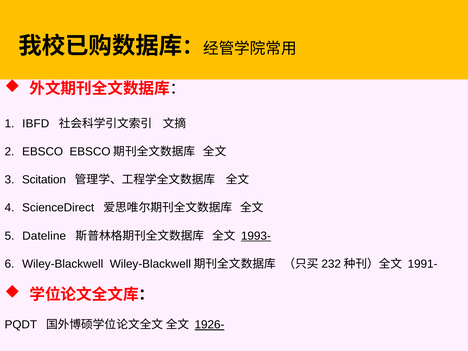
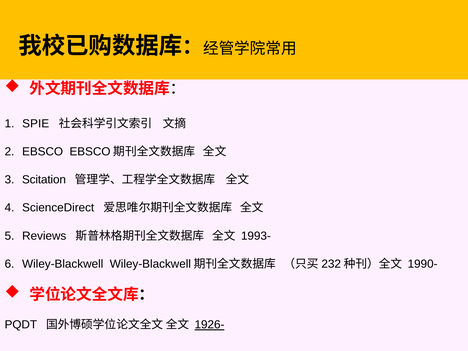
IBFD: IBFD -> SPIE (36, 124)
Dateline: Dateline -> Reviews (44, 236)
1993- underline: present -> none (256, 236)
1991-: 1991- -> 1990- (423, 264)
